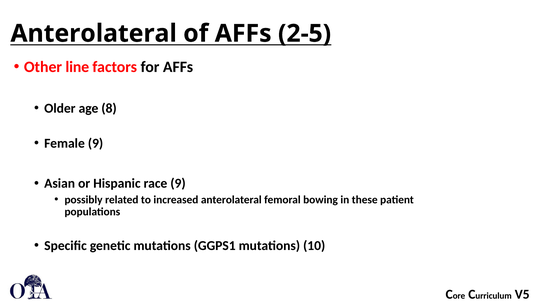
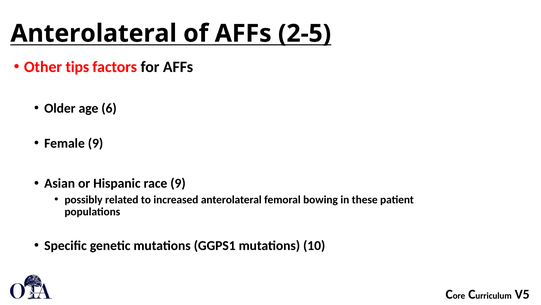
line: line -> tips (77, 67)
8: 8 -> 6 (109, 108)
